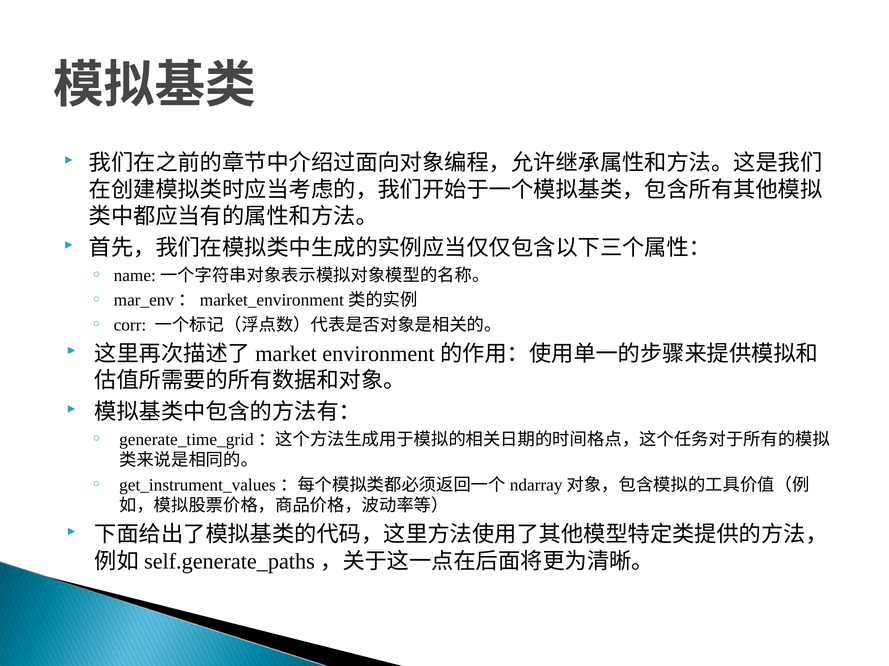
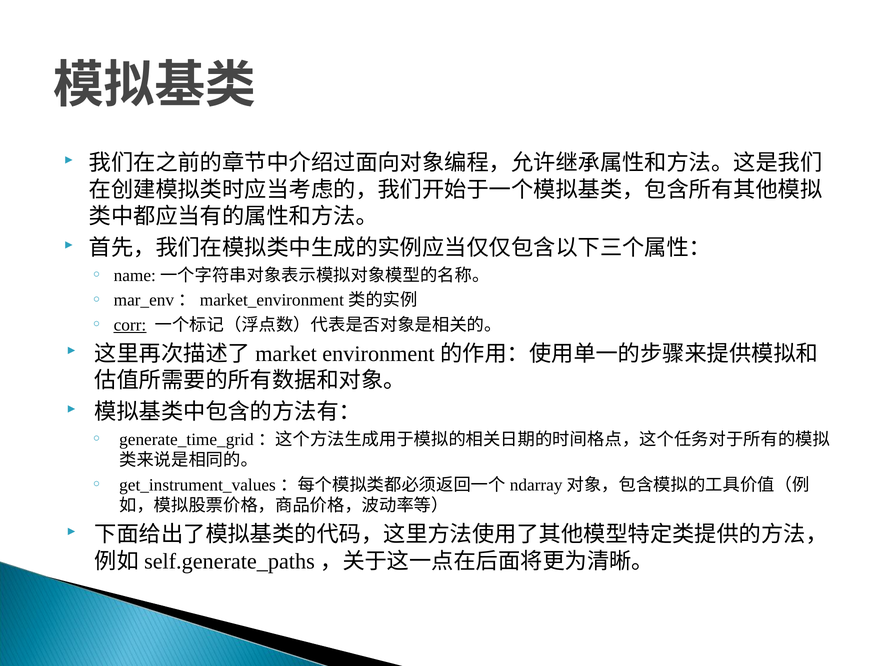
corr underline: none -> present (130, 325)
